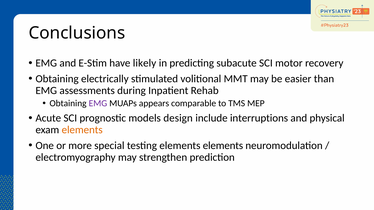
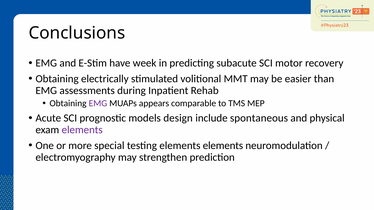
likely: likely -> week (145, 63)
interruptions: interruptions -> spontaneous (259, 118)
elements colour: orange -> purple (82, 130)
